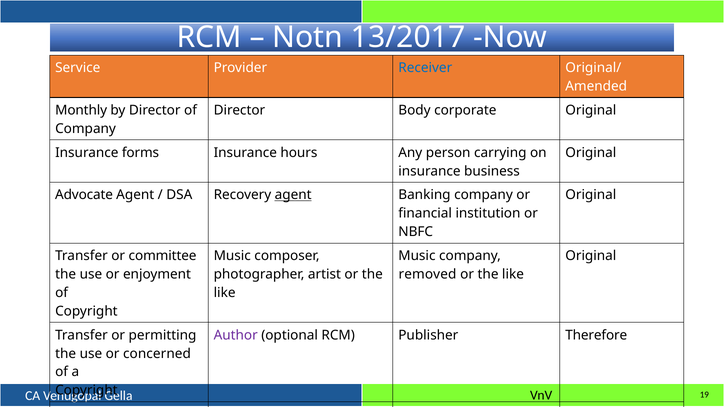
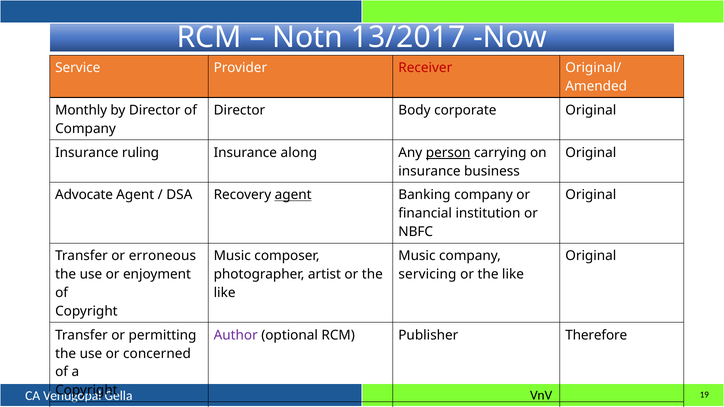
Receiver colour: blue -> red (425, 68)
forms: forms -> ruling (141, 153)
hours: hours -> along (299, 153)
person underline: none -> present (448, 153)
or committee: committee -> erroneous (162, 256)
removed: removed -> servicing (427, 274)
